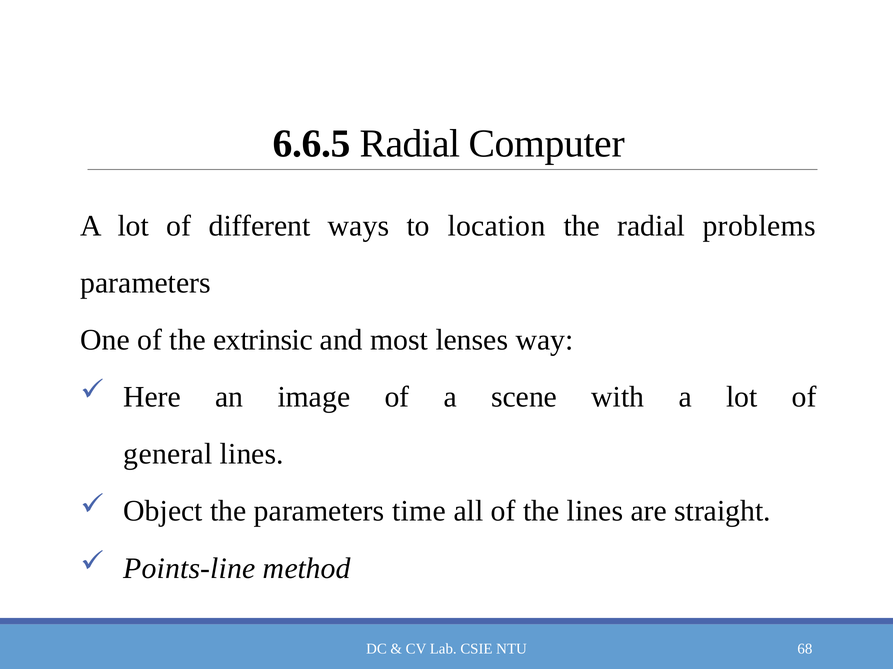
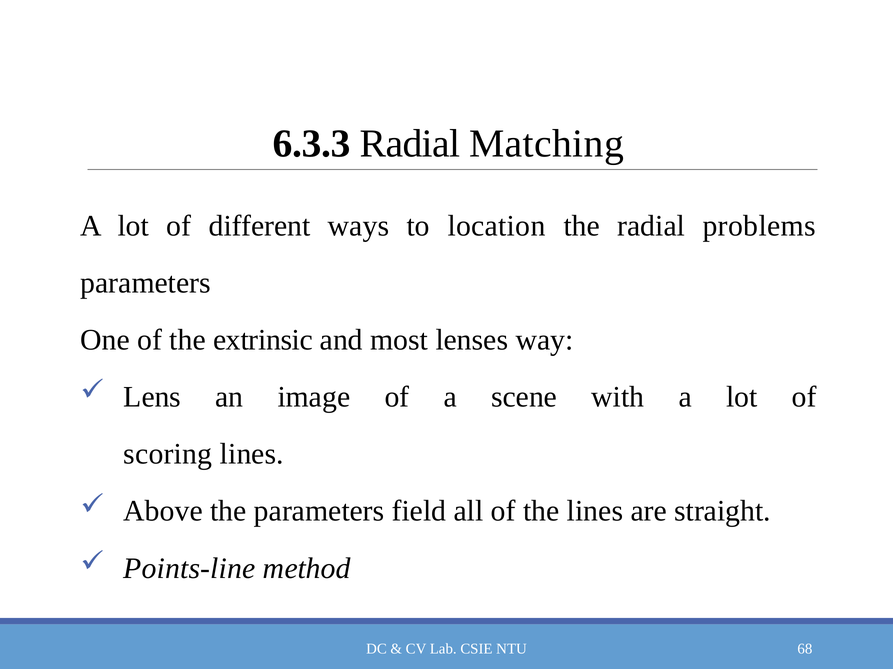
6.6.5: 6.6.5 -> 6.3.3 (312, 144)
Computer: Computer -> Matching (546, 144)
Here: Here -> Lens (152, 397)
general: general -> scoring (168, 455)
Object: Object -> Above (163, 512)
time: time -> field (419, 512)
